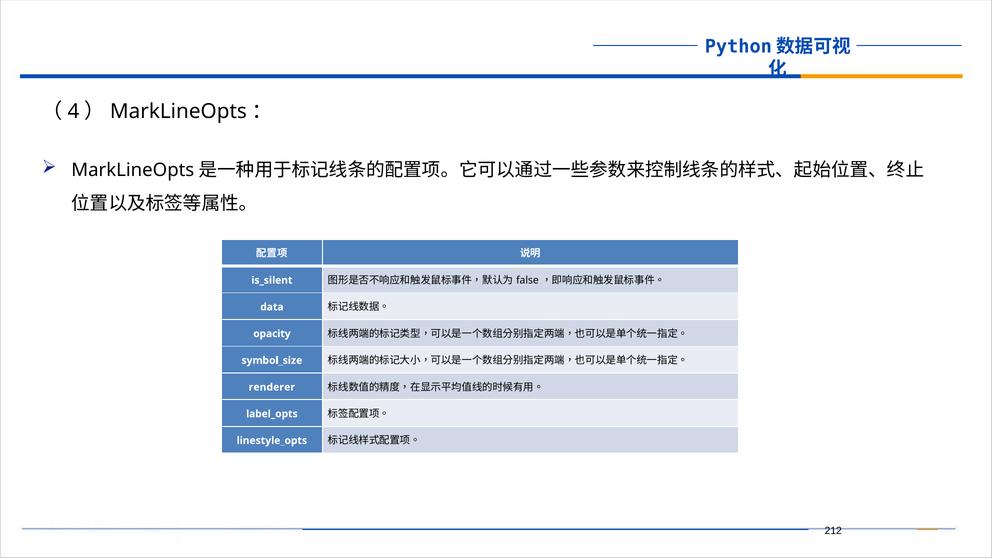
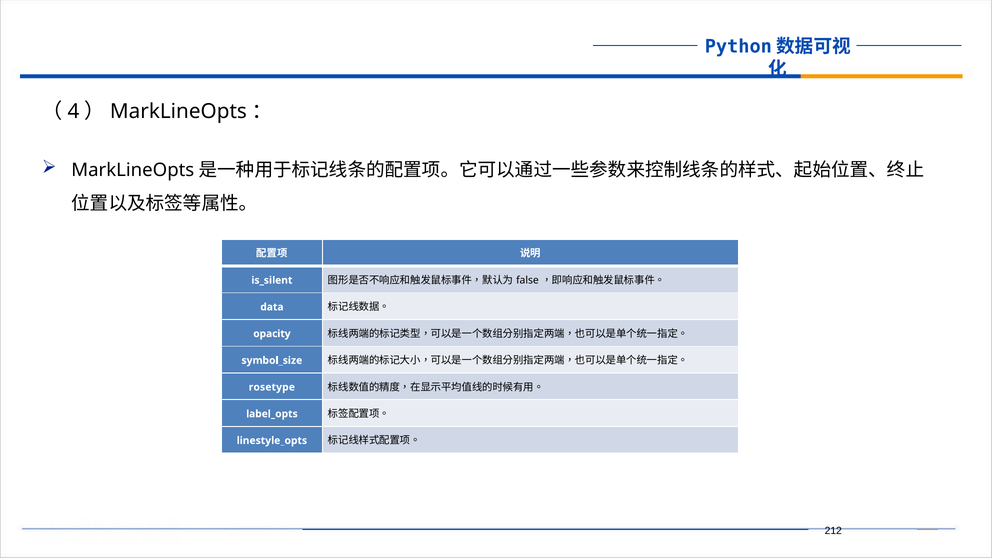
renderer: renderer -> rosetype (272, 387)
